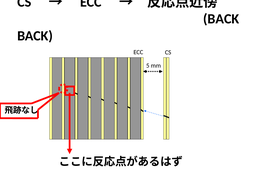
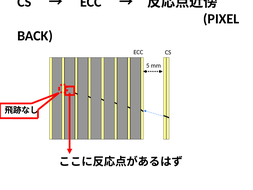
BACK: BACK -> PIXEL (221, 19)
